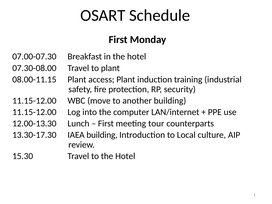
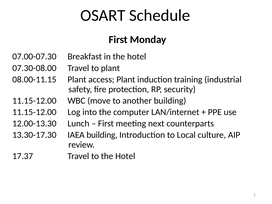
tour: tour -> next (156, 123)
15.30: 15.30 -> 17.37 (23, 156)
